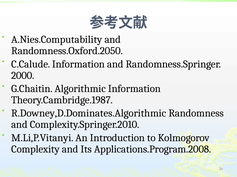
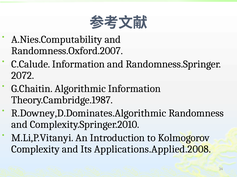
Randomness.Oxford.2050: Randomness.Oxford.2050 -> Randomness.Oxford.2007 (67, 51)
2000: 2000 -> 2072 (23, 76)
Applications.Program.2008: Applications.Program.2008 -> Applications.Applied.2008 (153, 150)
